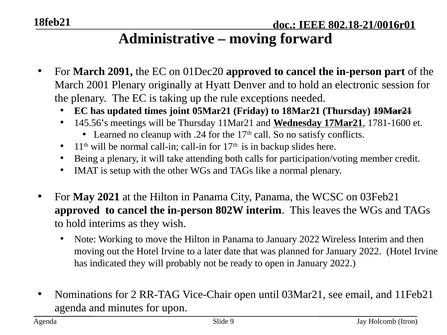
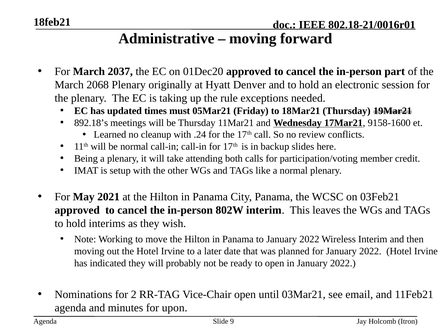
2091: 2091 -> 2037 (120, 72)
2001: 2001 -> 2068 (98, 85)
joint: joint -> must (180, 111)
145.56’s: 145.56’s -> 892.18’s (91, 123)
1781-1600: 1781-1600 -> 9158-1600 (389, 123)
satisfy: satisfy -> review (312, 135)
